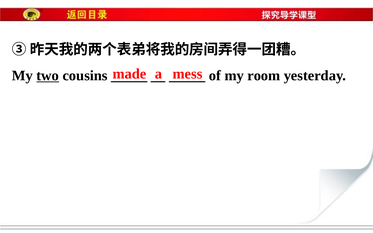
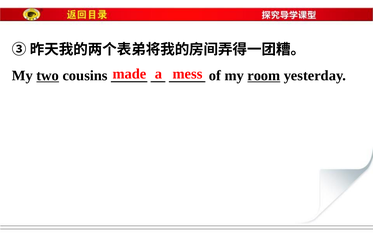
room underline: none -> present (264, 76)
